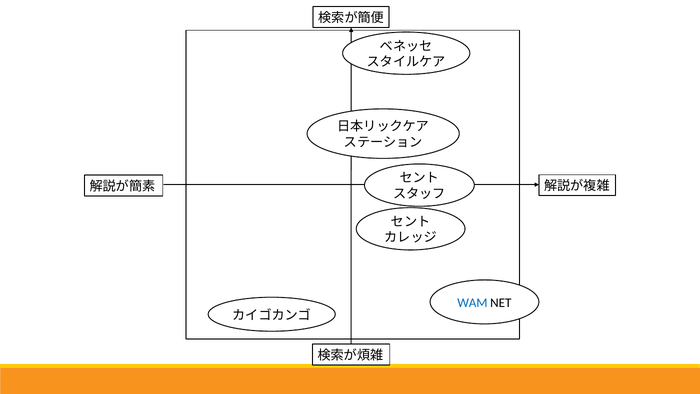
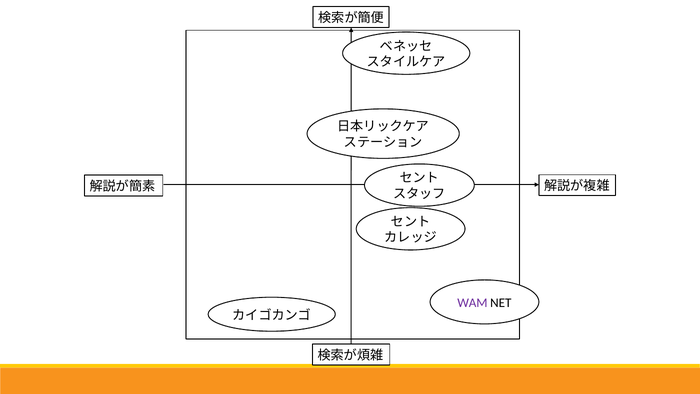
WAM colour: blue -> purple (472, 303)
